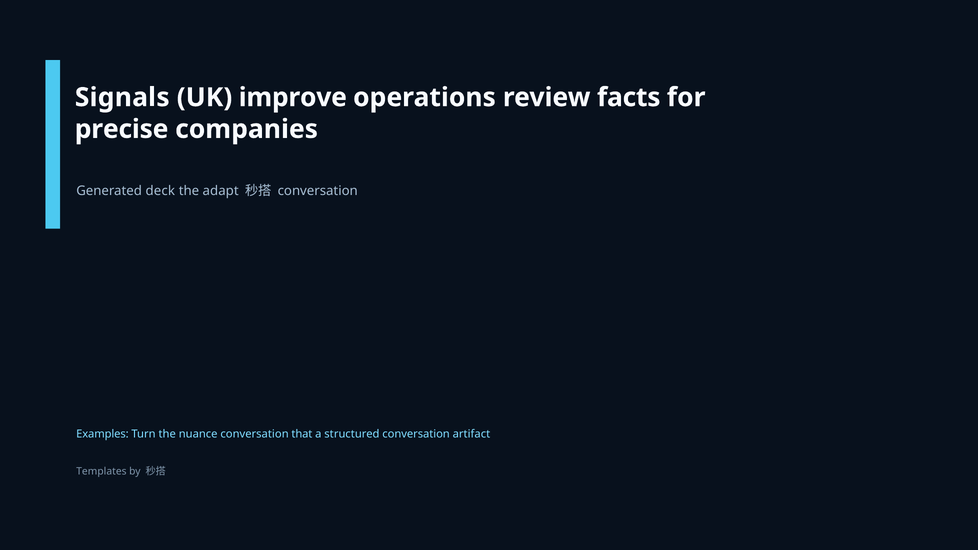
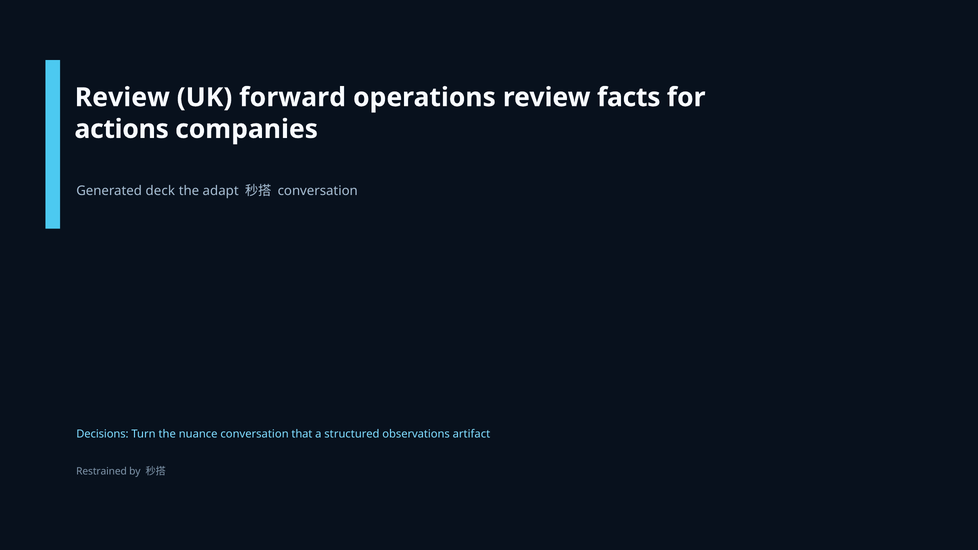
Signals: Signals -> Review (122, 97)
improve: improve -> forward (293, 97)
precise: precise -> actions (122, 129)
Examples: Examples -> Decisions (102, 434)
structured conversation: conversation -> observations (416, 434)
Templates: Templates -> Restrained (102, 472)
